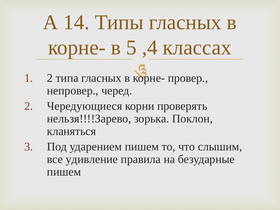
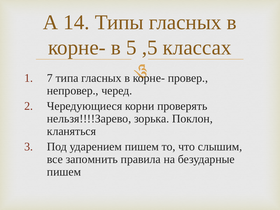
,4: ,4 -> ,5 (150, 48)
2: 2 -> 7 (50, 78)
удивление: удивление -> запомнить (92, 159)
